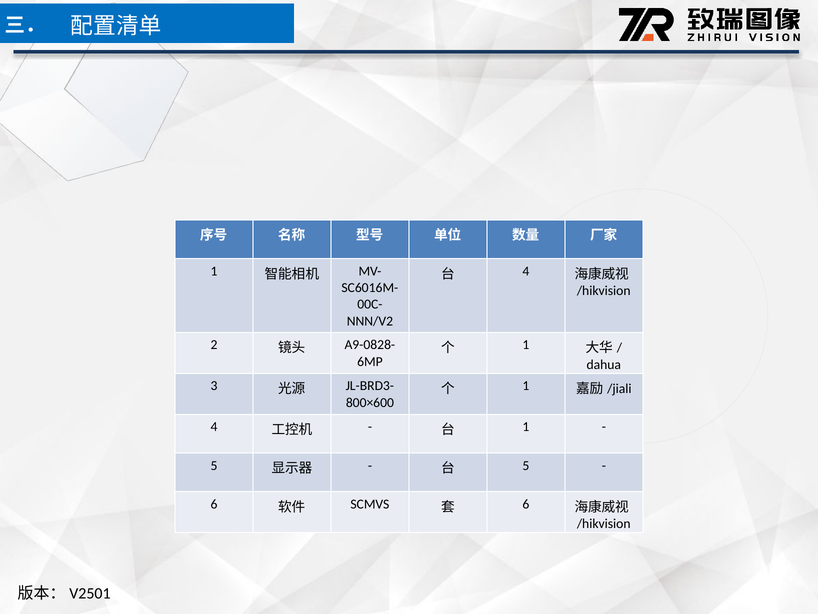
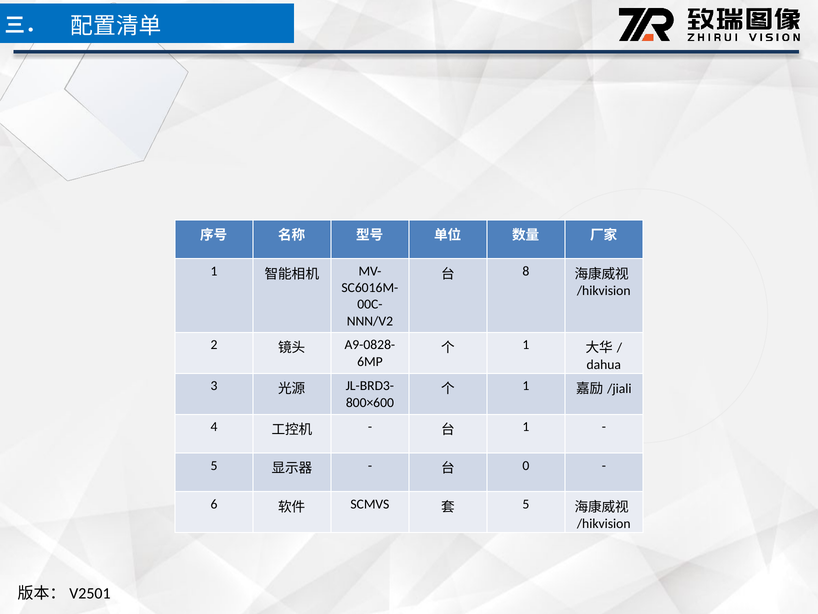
4: 4 -> 8 (526, 271)
5: 5 -> 0 (526, 465)
6: 6 -> 5 (526, 504)
